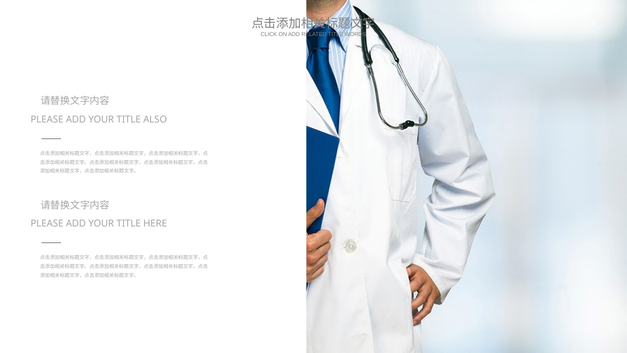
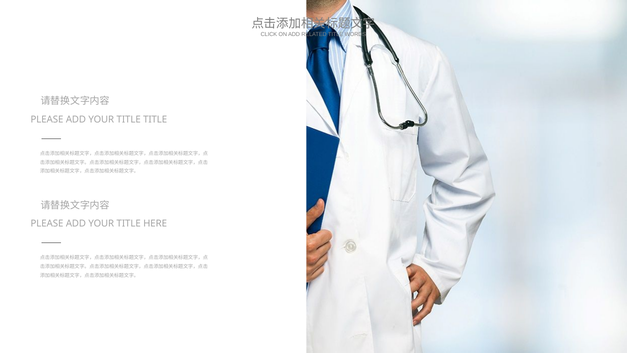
TITLE ALSO: ALSO -> TITLE (155, 120)
